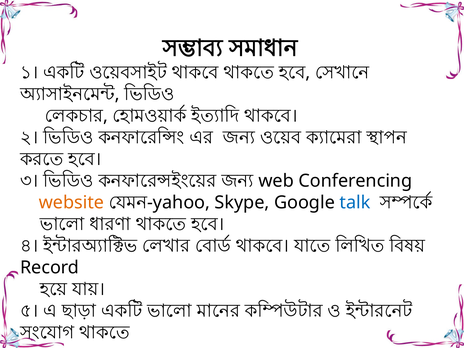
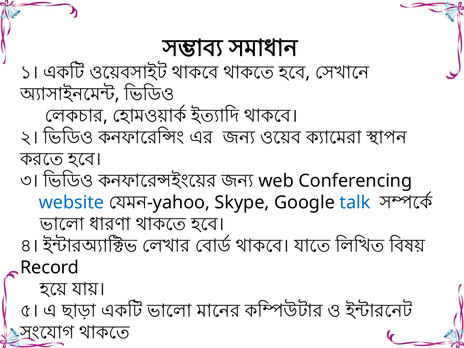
website colour: orange -> blue (71, 202)
